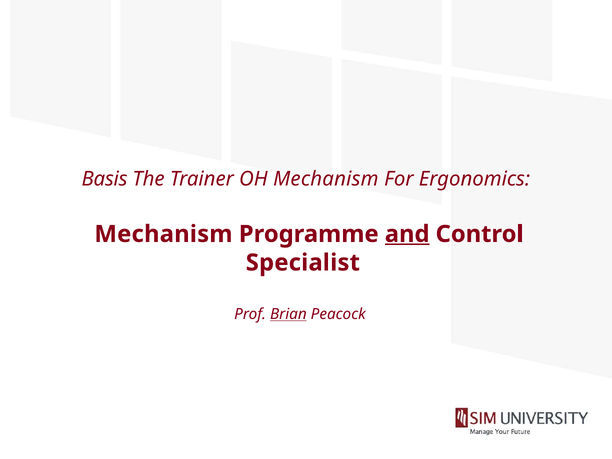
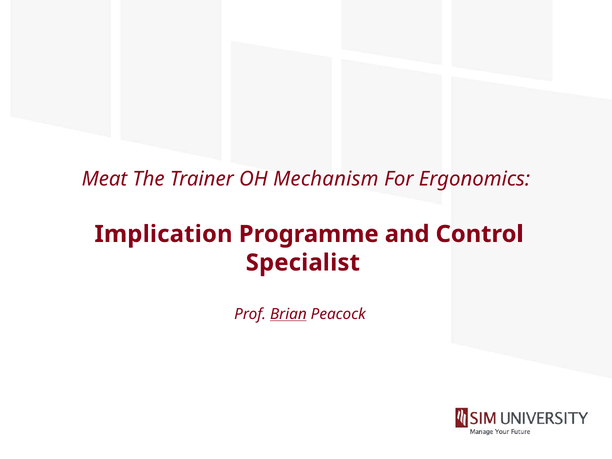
Basis: Basis -> Meat (104, 179)
Mechanism: Mechanism -> Implication (164, 234)
and underline: present -> none (407, 234)
